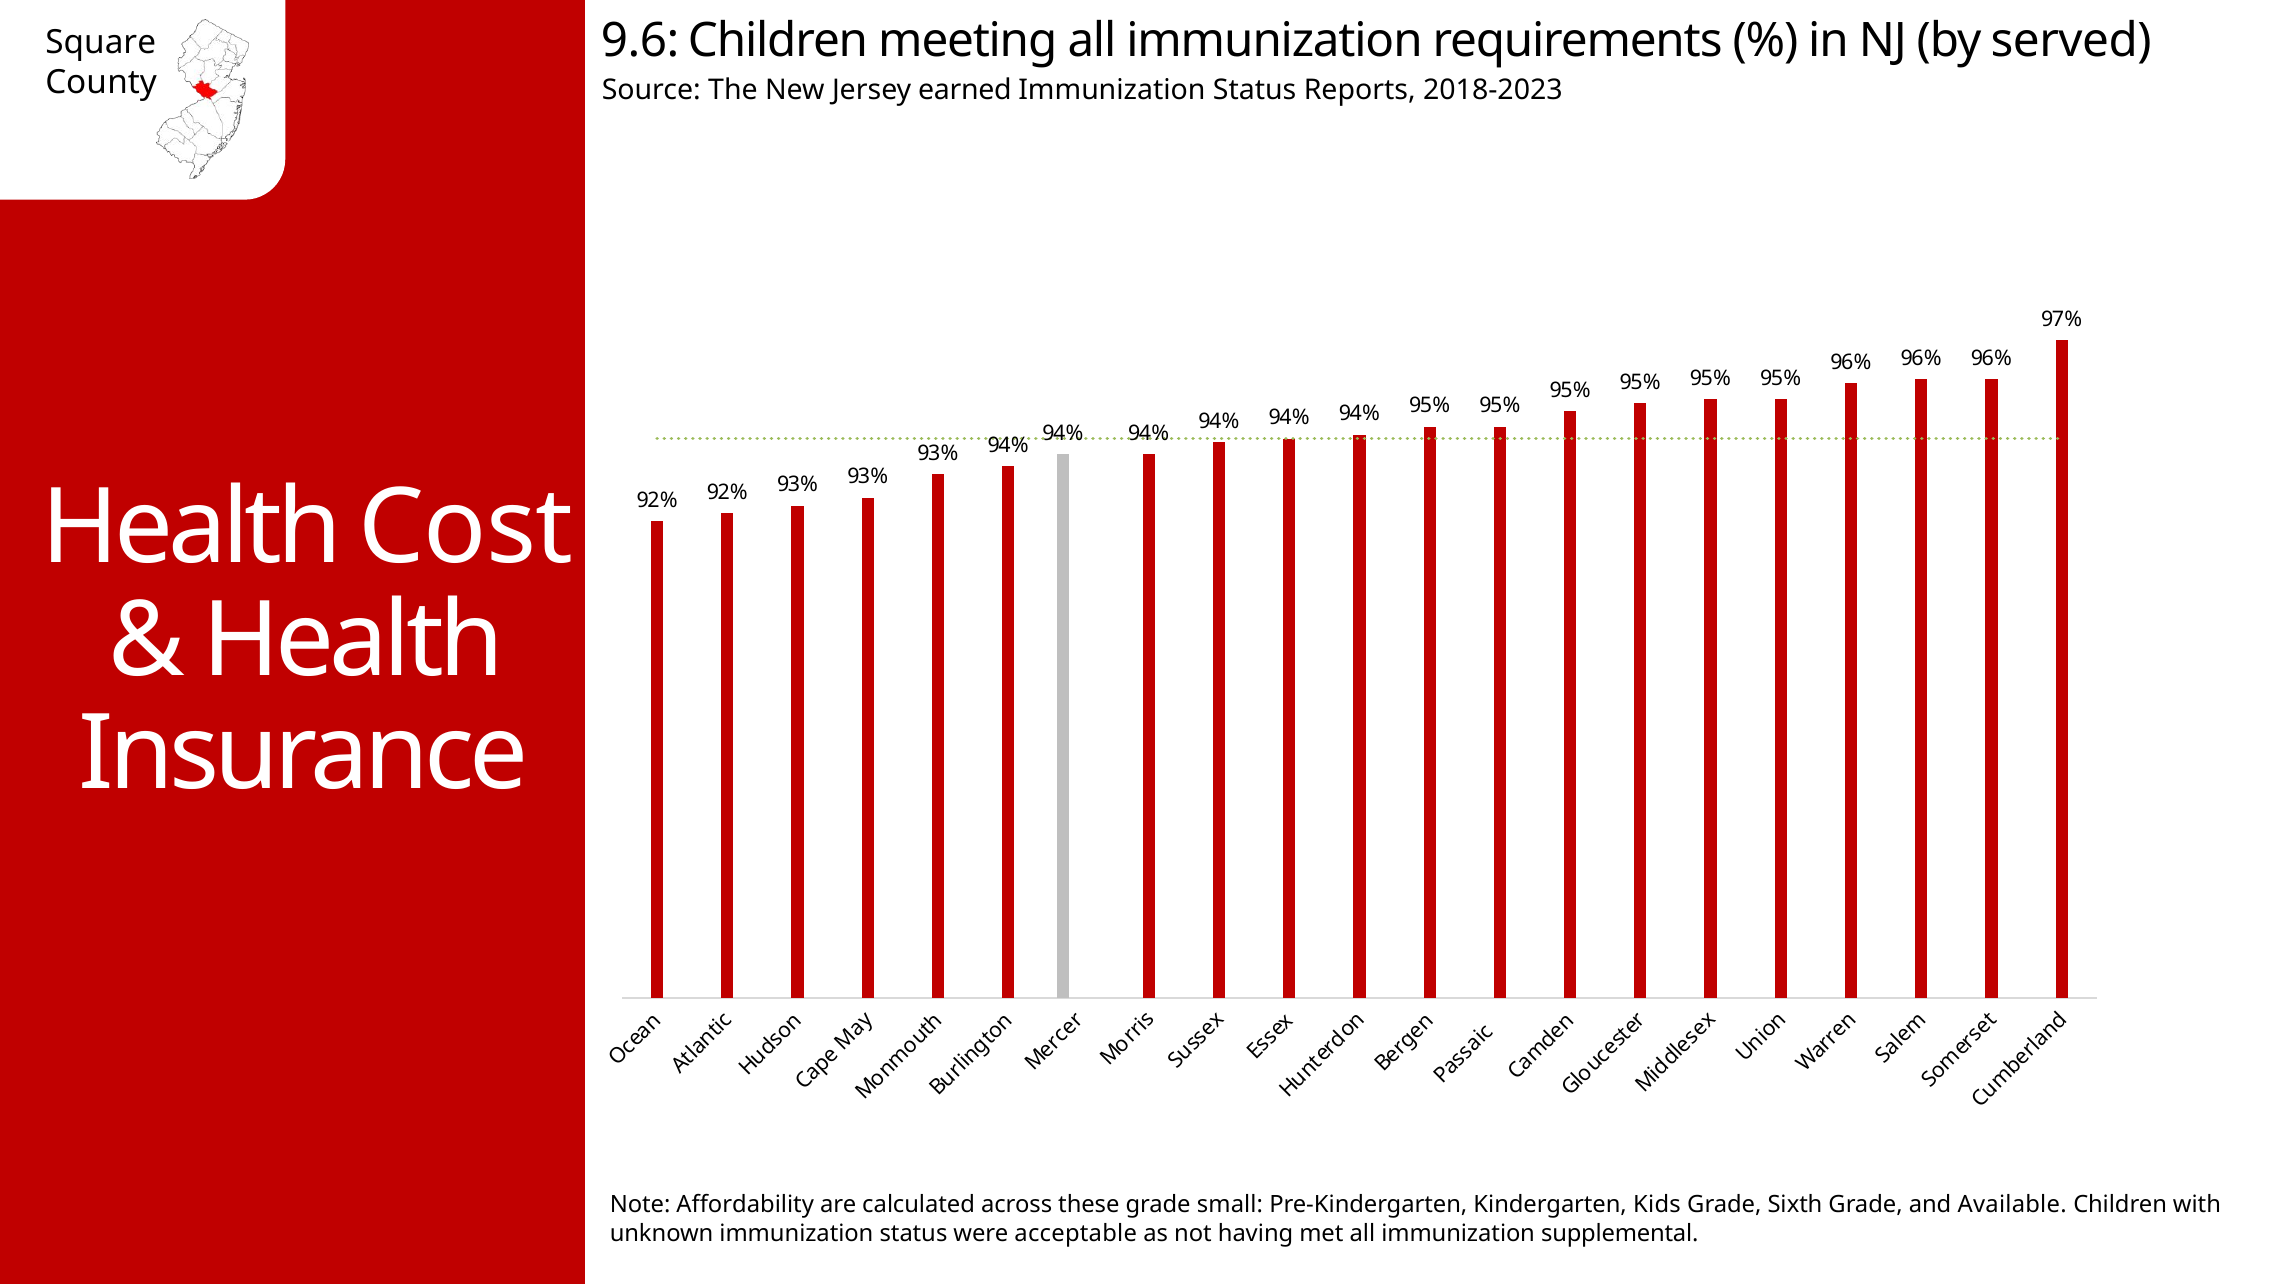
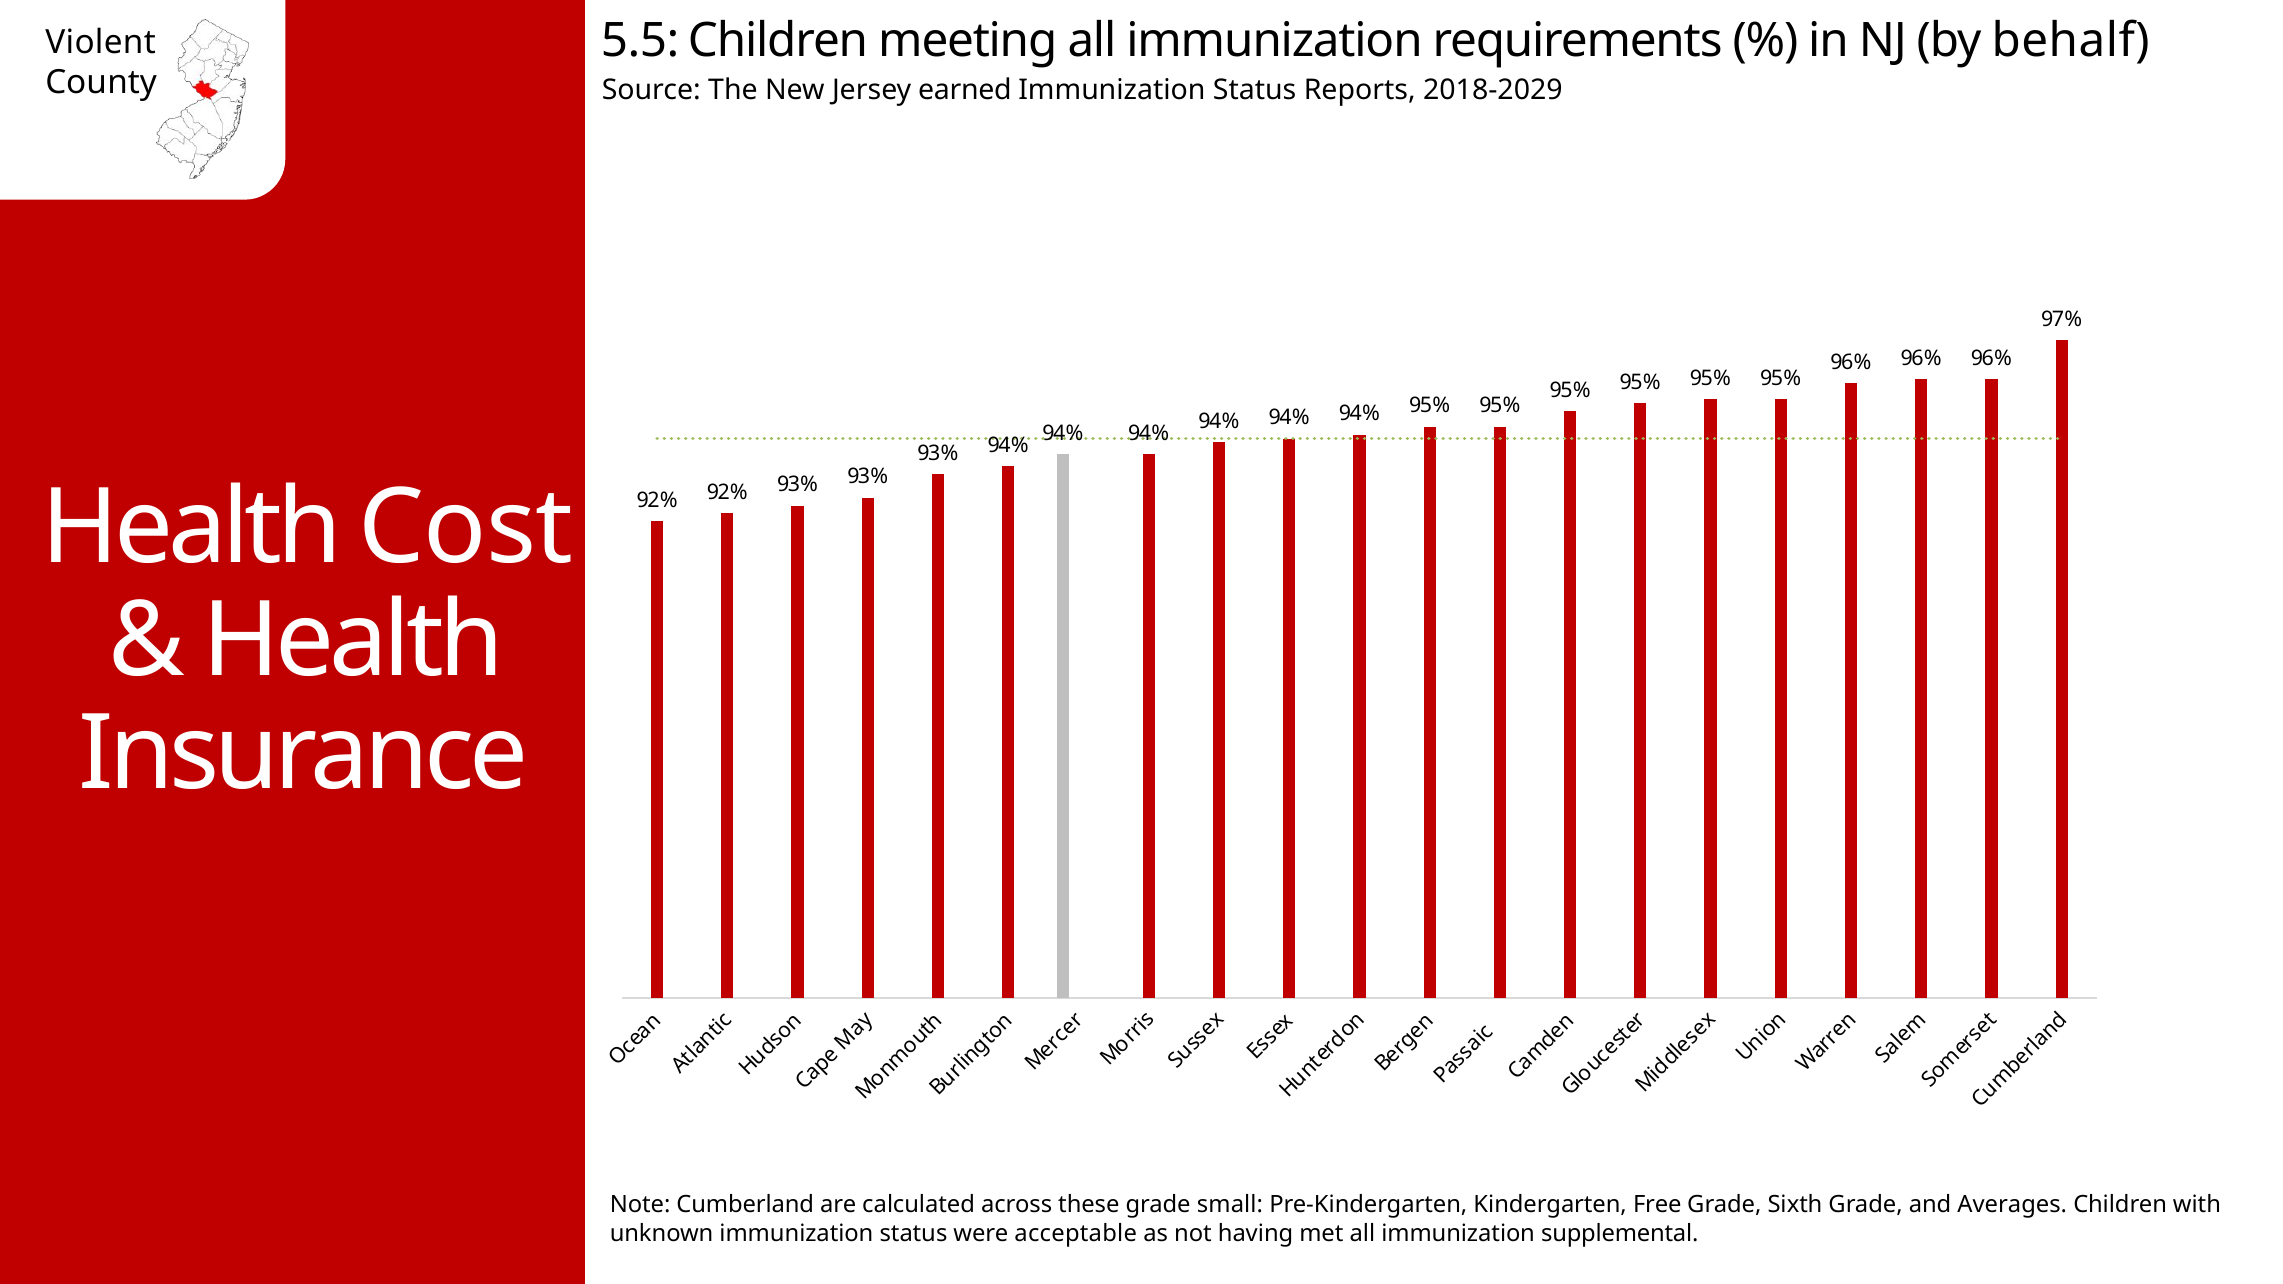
9.6: 9.6 -> 5.5 (640, 40)
served: served -> behalf (2071, 40)
Square: Square -> Violent (101, 42)
2018-2023: 2018-2023 -> 2018-2029 (1493, 90)
Affordability: Affordability -> Cumberland (745, 1205)
Kids: Kids -> Free (1657, 1205)
Available: Available -> Averages (2012, 1205)
